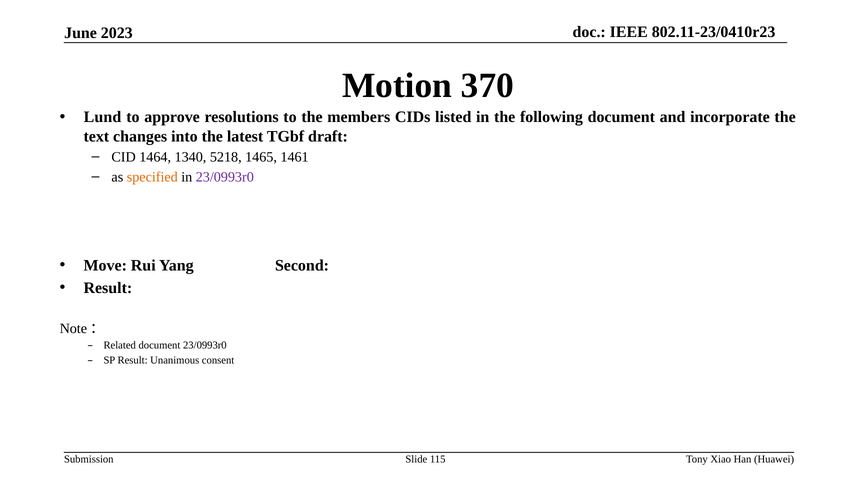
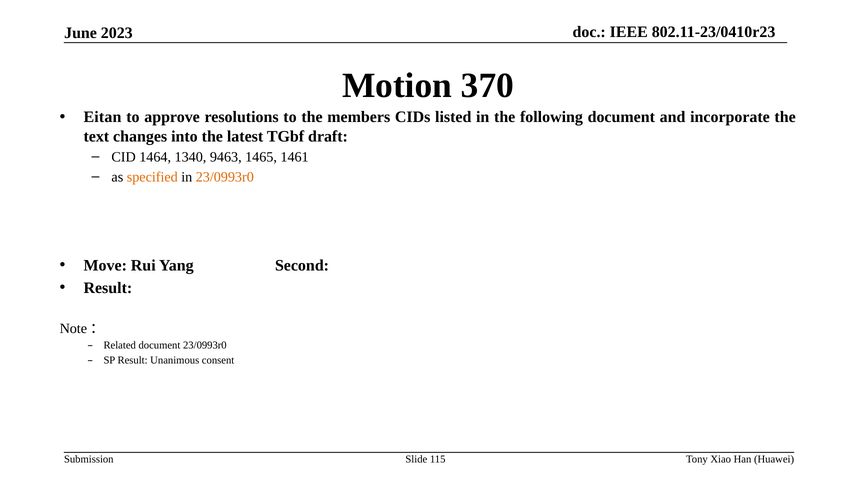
Lund: Lund -> Eitan (102, 117)
5218: 5218 -> 9463 (226, 157)
23/0993r0 colour: purple -> orange (225, 177)
